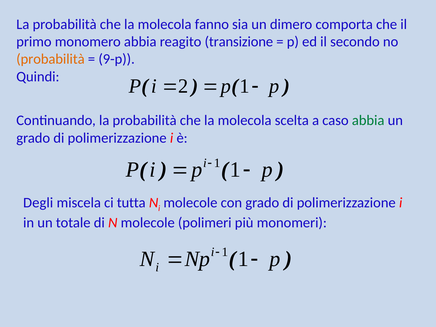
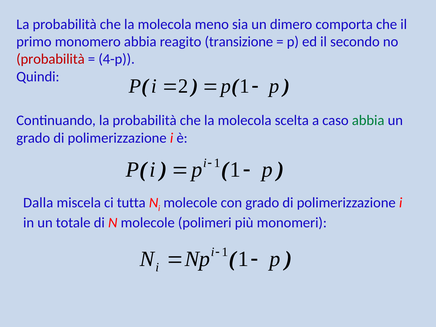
fanno: fanno -> meno (212, 24)
probabilità colour: orange -> red (50, 59)
9-p: 9-p -> 4-p (117, 59)
Degli: Degli -> Dalla (38, 203)
